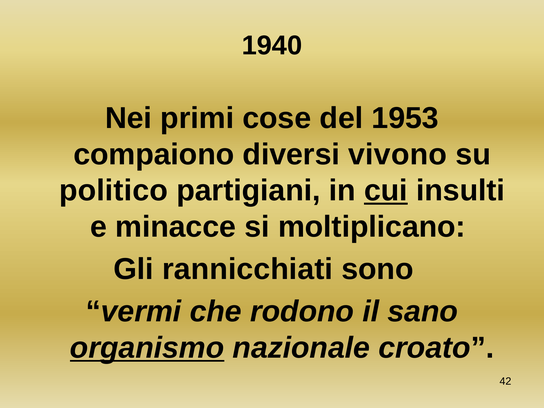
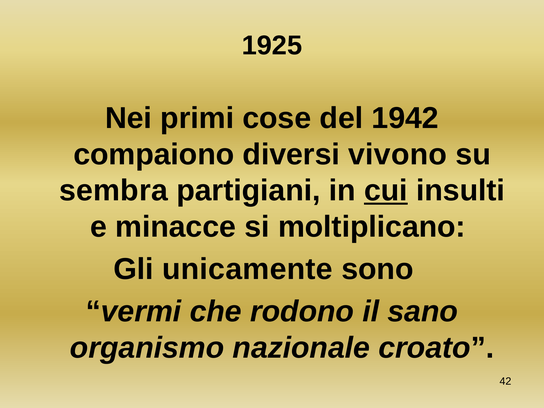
1940: 1940 -> 1925 (272, 46)
1953: 1953 -> 1942 (405, 118)
politico: politico -> sembra (113, 191)
rannicchiati: rannicchiati -> unicamente (247, 269)
organismo underline: present -> none (147, 348)
